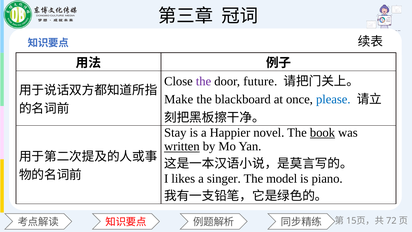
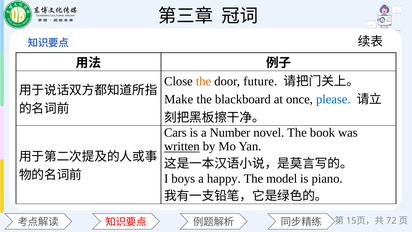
the colour: purple -> orange (204, 81)
Stay: Stay -> Cars (175, 132)
Happier: Happier -> Number (230, 132)
book underline: present -> none (322, 132)
likes: likes -> boys (183, 178)
singer: singer -> happy (224, 178)
